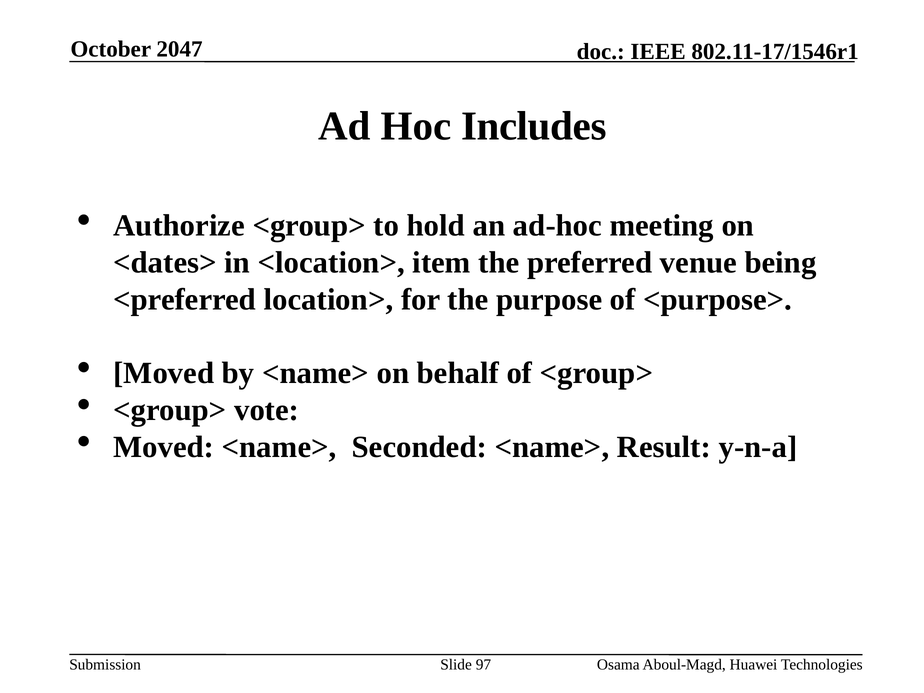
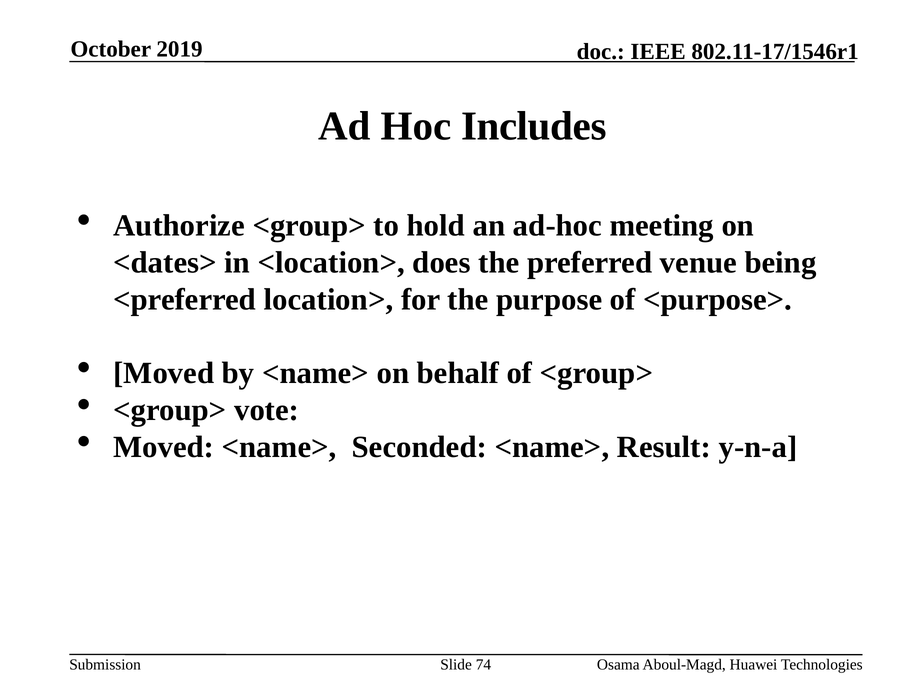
2047: 2047 -> 2019 (180, 49)
item: item -> does (442, 262)
97: 97 -> 74 (483, 665)
